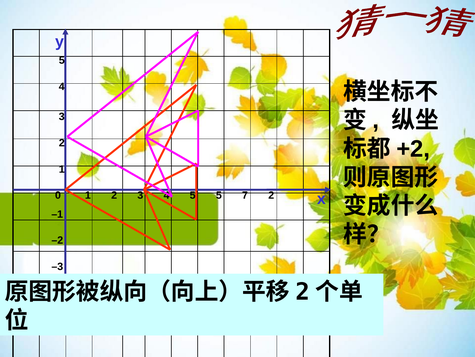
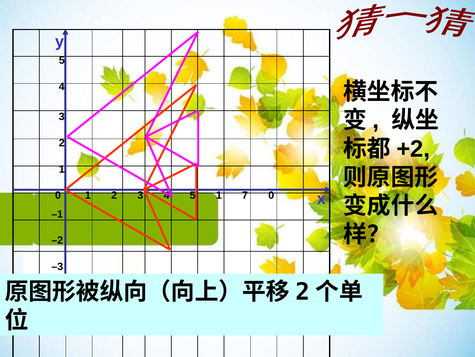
5: 5 -> 1 (219, 195)
7 2: 2 -> 0 (271, 195)
